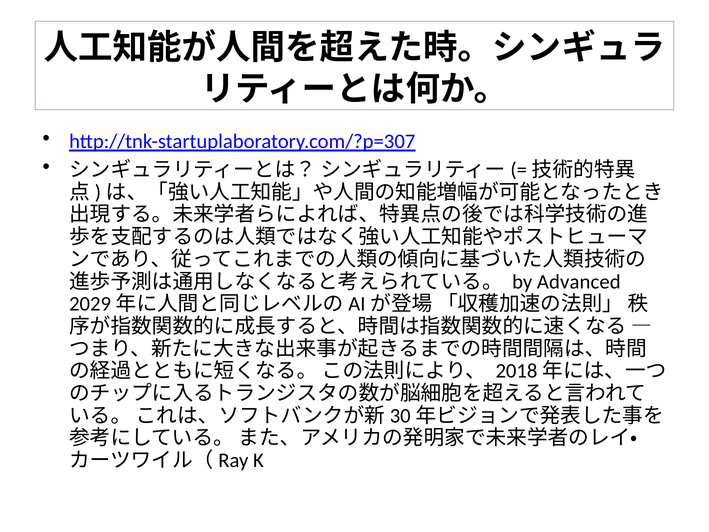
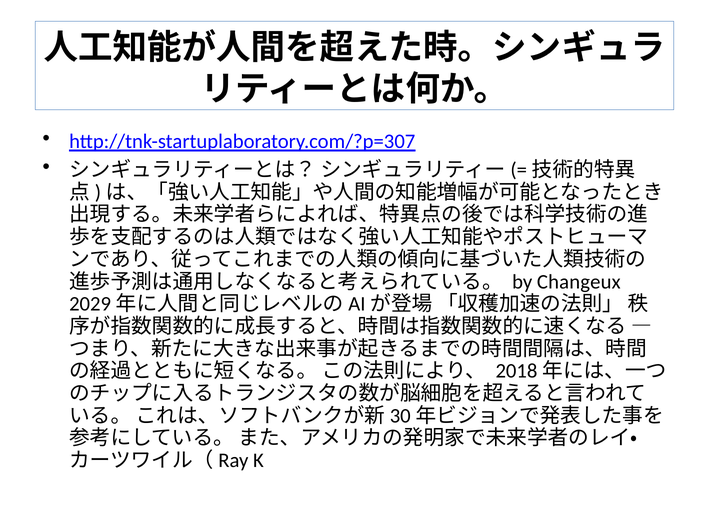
Advanced: Advanced -> Changeux (579, 282)
